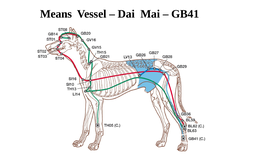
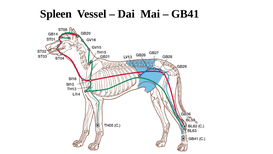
Means: Means -> Spleen (56, 14)
